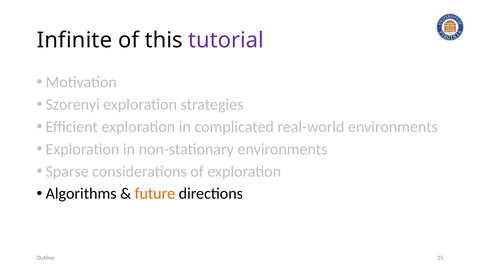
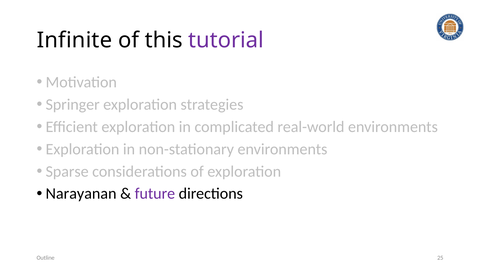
Szorenyi: Szorenyi -> Springer (73, 105)
Algorithms: Algorithms -> Narayanan (81, 194)
future colour: orange -> purple (155, 194)
